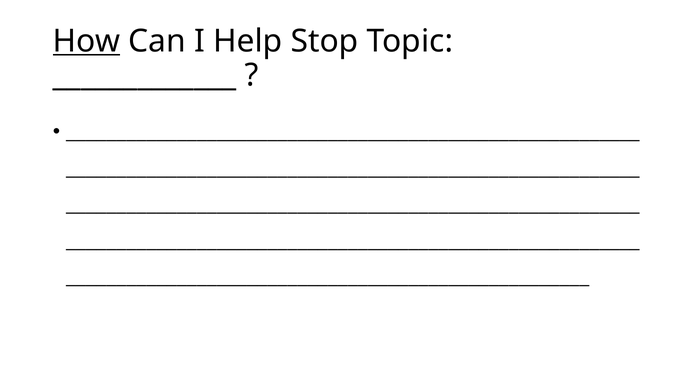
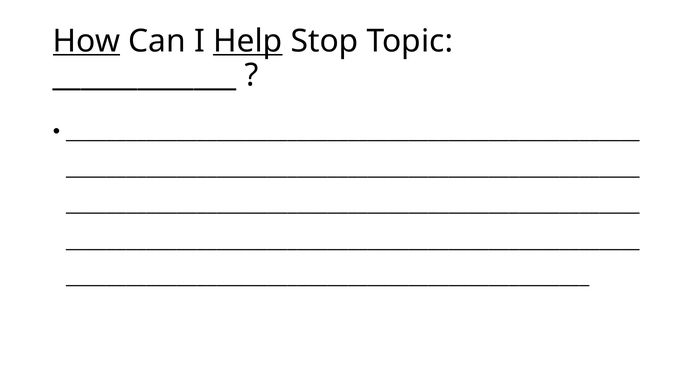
Help underline: none -> present (248, 41)
